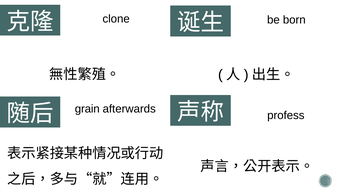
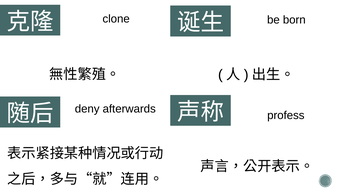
grain: grain -> deny (87, 109)
